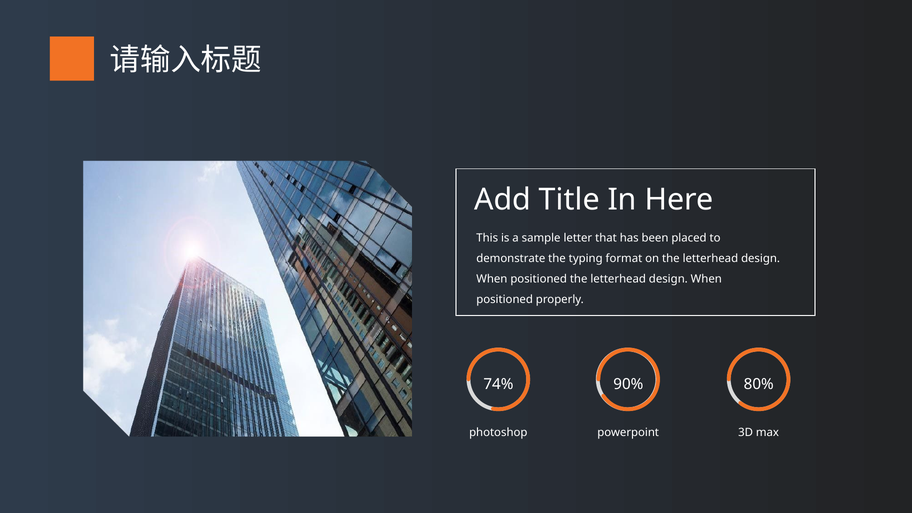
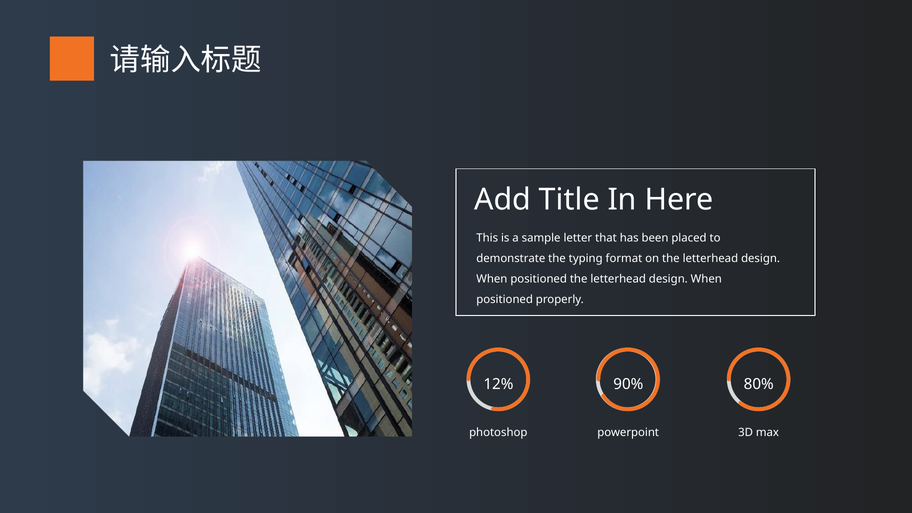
74%: 74% -> 12% (498, 384)
